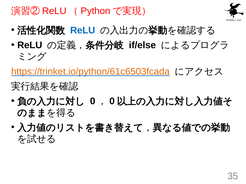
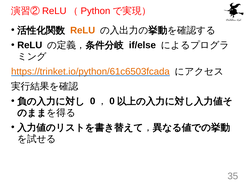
ReLU colour: blue -> orange (83, 30)
